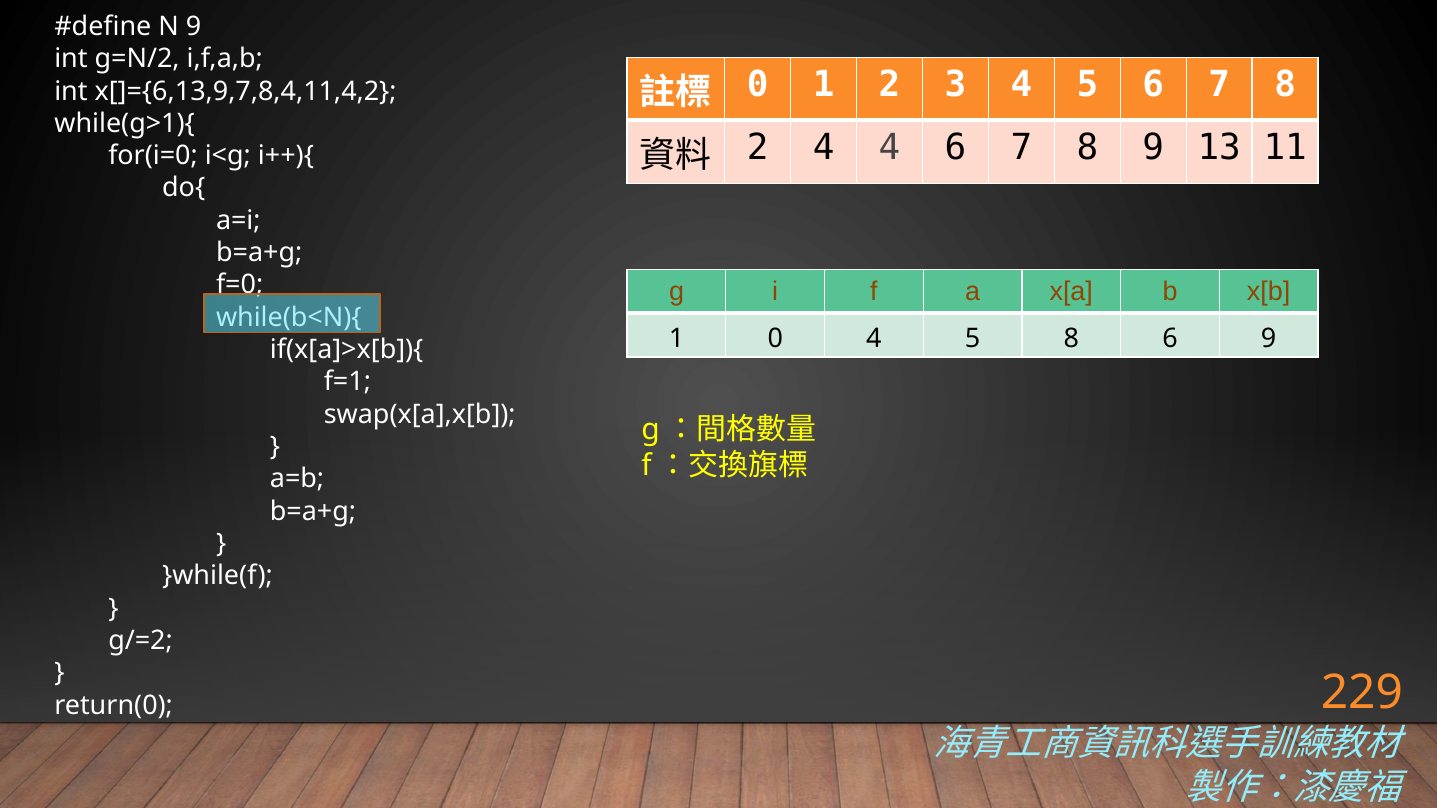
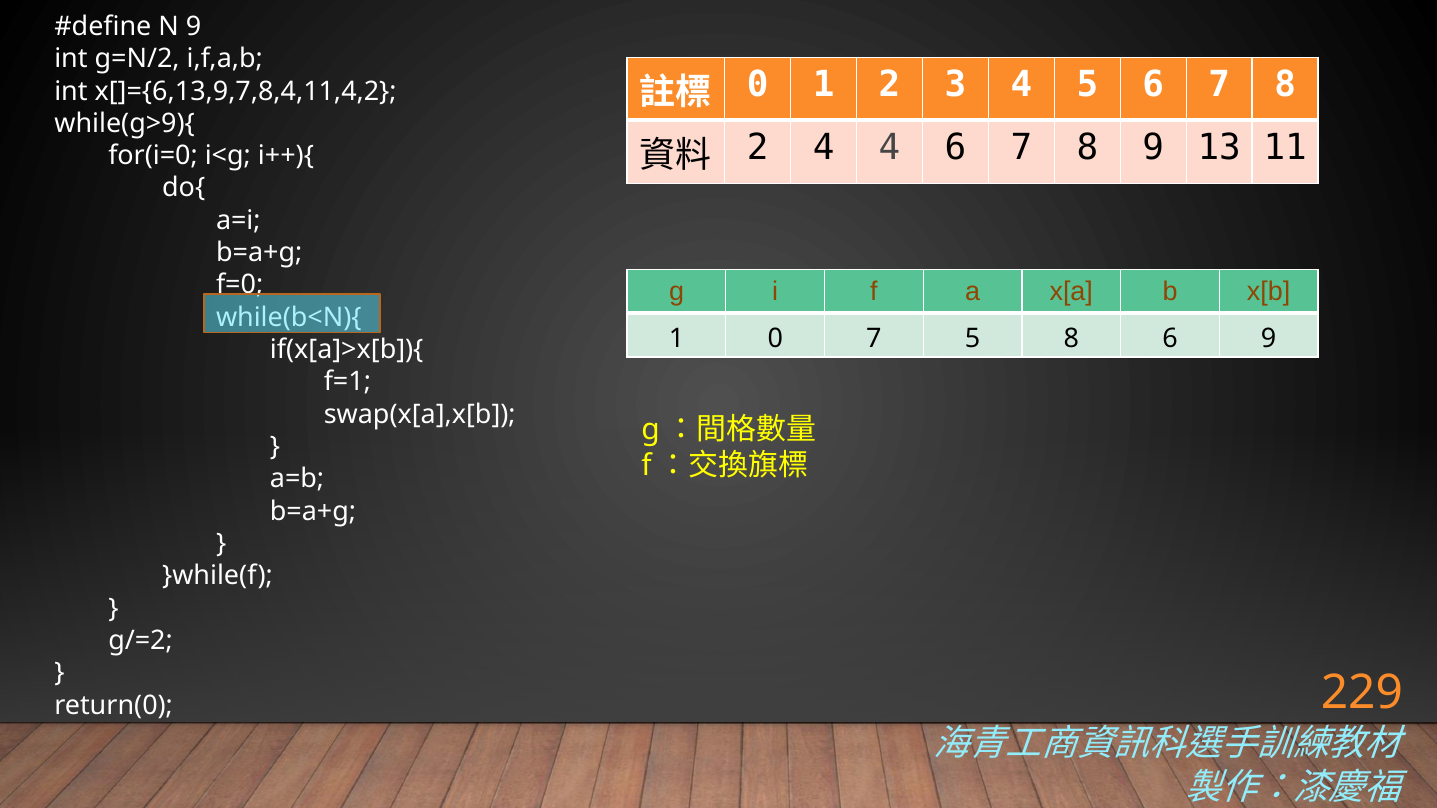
while(g>1){: while(g>1){ -> while(g>9){ (125, 123)
0 4: 4 -> 7 (874, 339)
